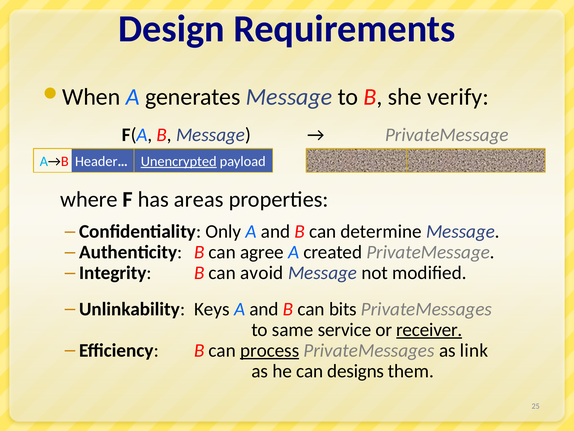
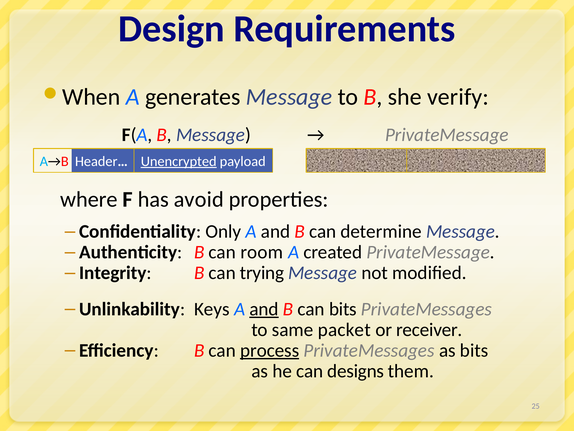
areas: areas -> avoid (199, 199)
agree: agree -> room (262, 252)
avoid: avoid -> trying (262, 273)
and underline: none -> present (264, 309)
service: service -> packet (344, 329)
receiver underline: present -> none (429, 329)
as link: link -> bits (474, 350)
